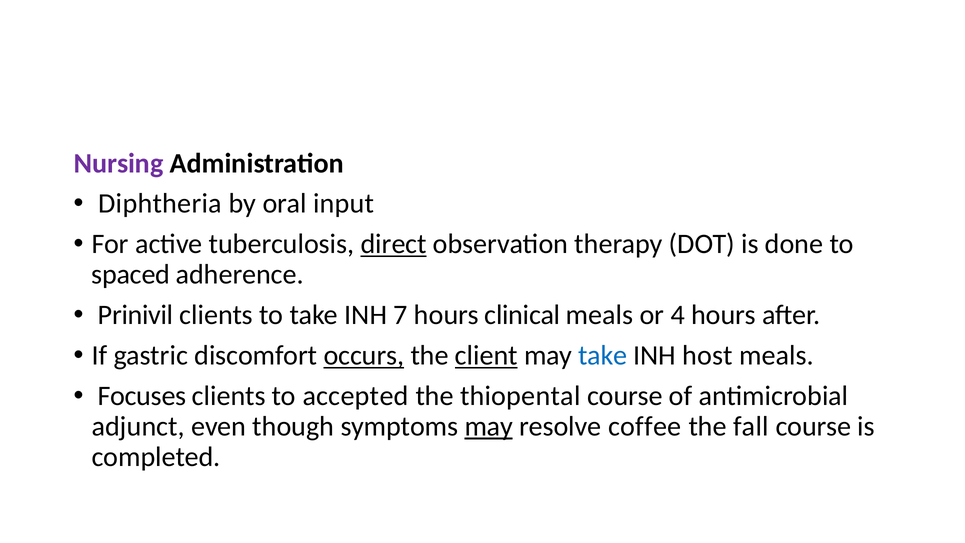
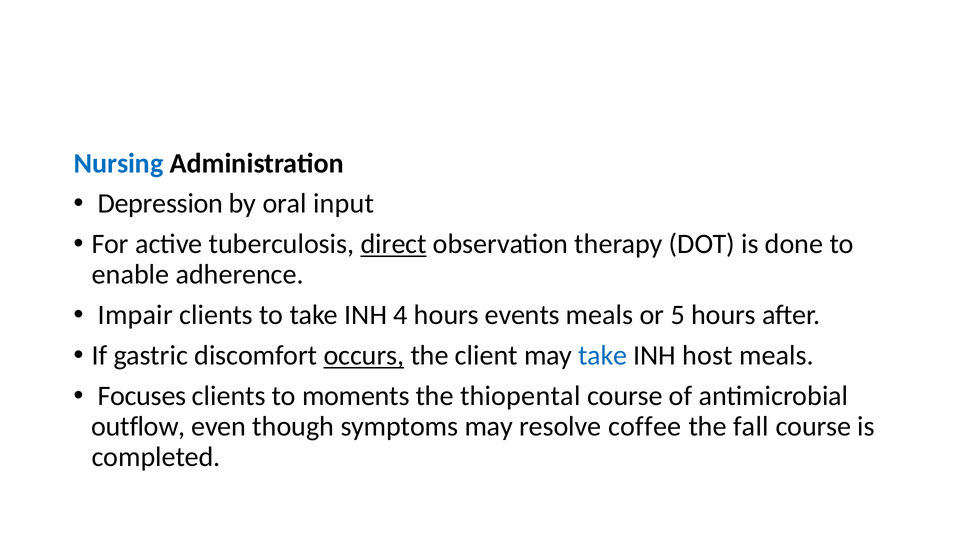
Nursing colour: purple -> blue (118, 163)
Diphtheria: Diphtheria -> Depression (160, 204)
spaced: spaced -> enable (131, 274)
Prinivil: Prinivil -> Impair (135, 315)
7: 7 -> 4 (401, 315)
clinical: clinical -> events (522, 315)
4: 4 -> 5 (678, 315)
client underline: present -> none (486, 355)
accepted: accepted -> moments (356, 396)
adjunct: adjunct -> outflow (138, 426)
may underline: present -> none (489, 426)
